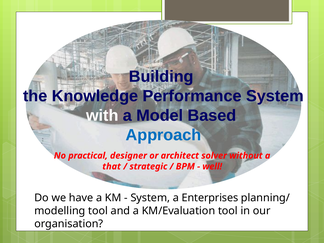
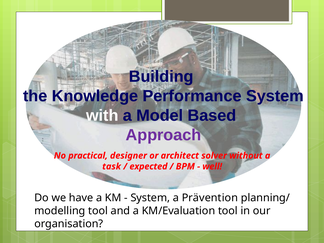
Approach colour: blue -> purple (163, 135)
that: that -> task (112, 166)
strategic: strategic -> expected (148, 166)
Enterprises: Enterprises -> Prävention (210, 198)
